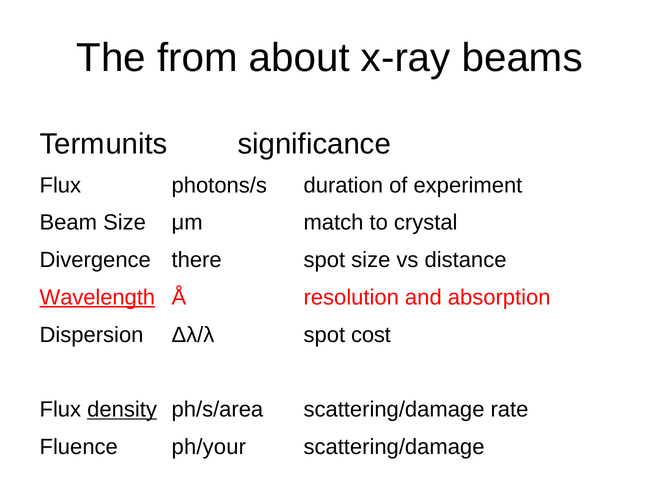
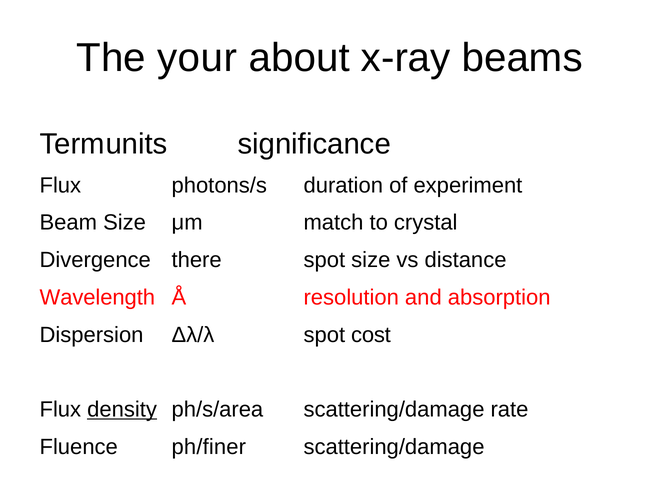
from: from -> your (197, 58)
Wavelength underline: present -> none (97, 297)
ph/your: ph/your -> ph/finer (209, 447)
